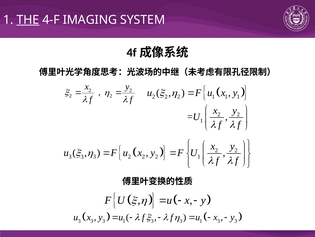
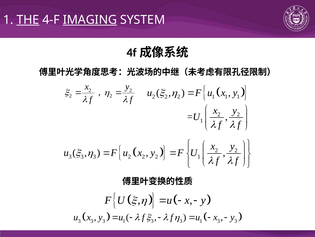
IMAGING underline: none -> present (90, 20)
